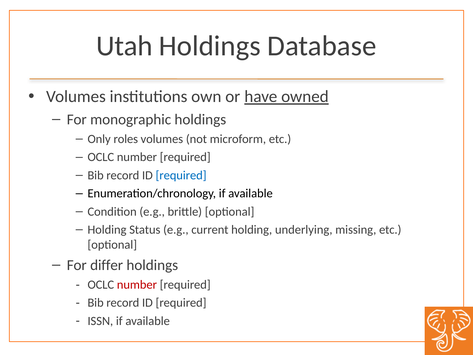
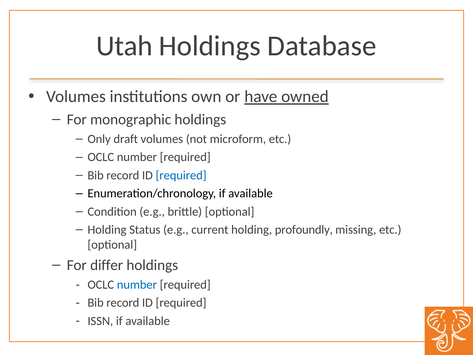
roles: roles -> draft (126, 139)
underlying: underlying -> profoundly (304, 230)
number colour: red -> blue (137, 284)
